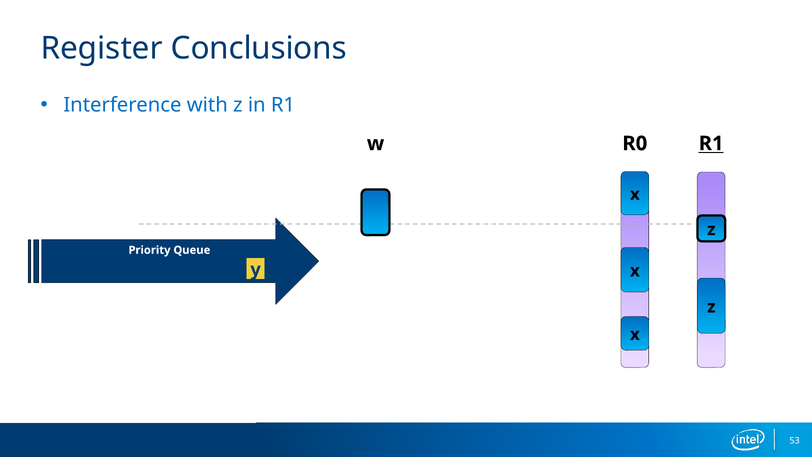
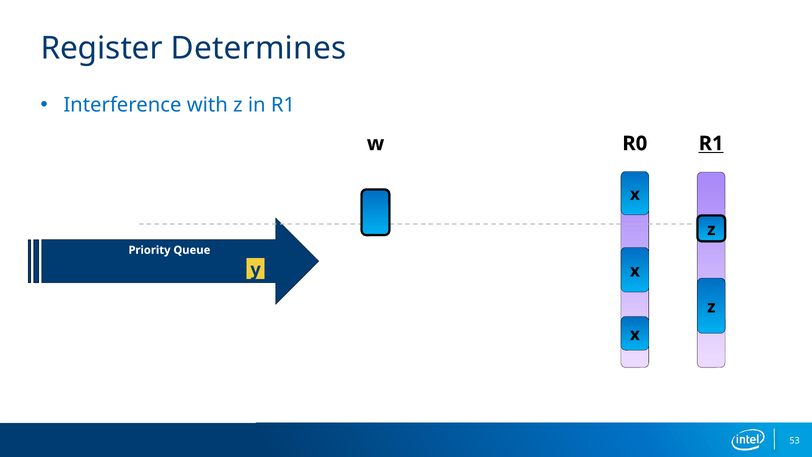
Conclusions: Conclusions -> Determines (259, 48)
